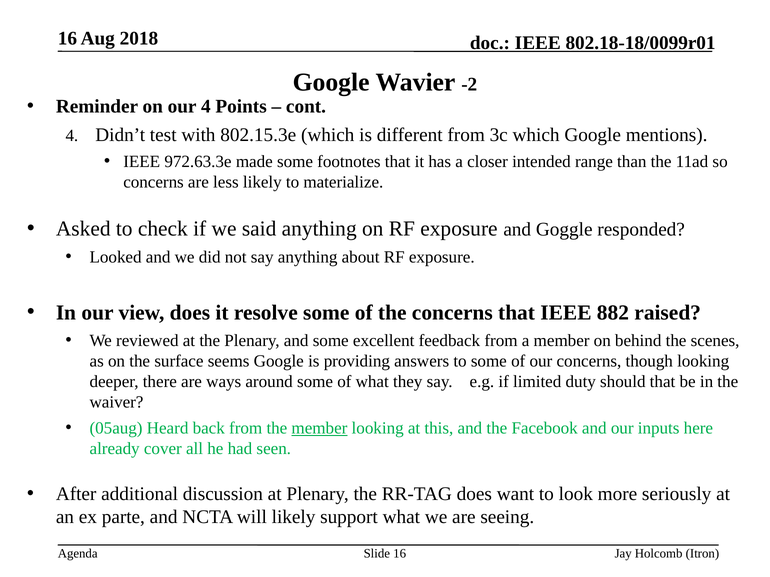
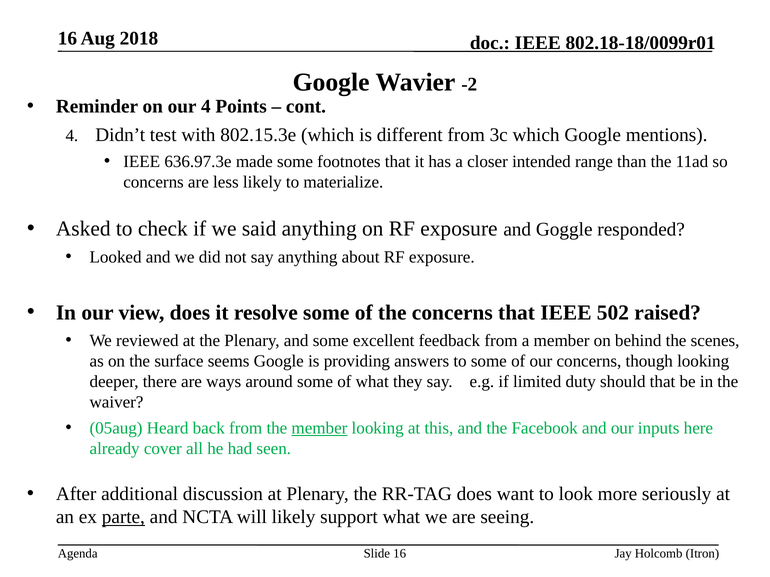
972.63.3e: 972.63.3e -> 636.97.3e (198, 162)
882: 882 -> 502 (613, 313)
parte underline: none -> present (123, 518)
